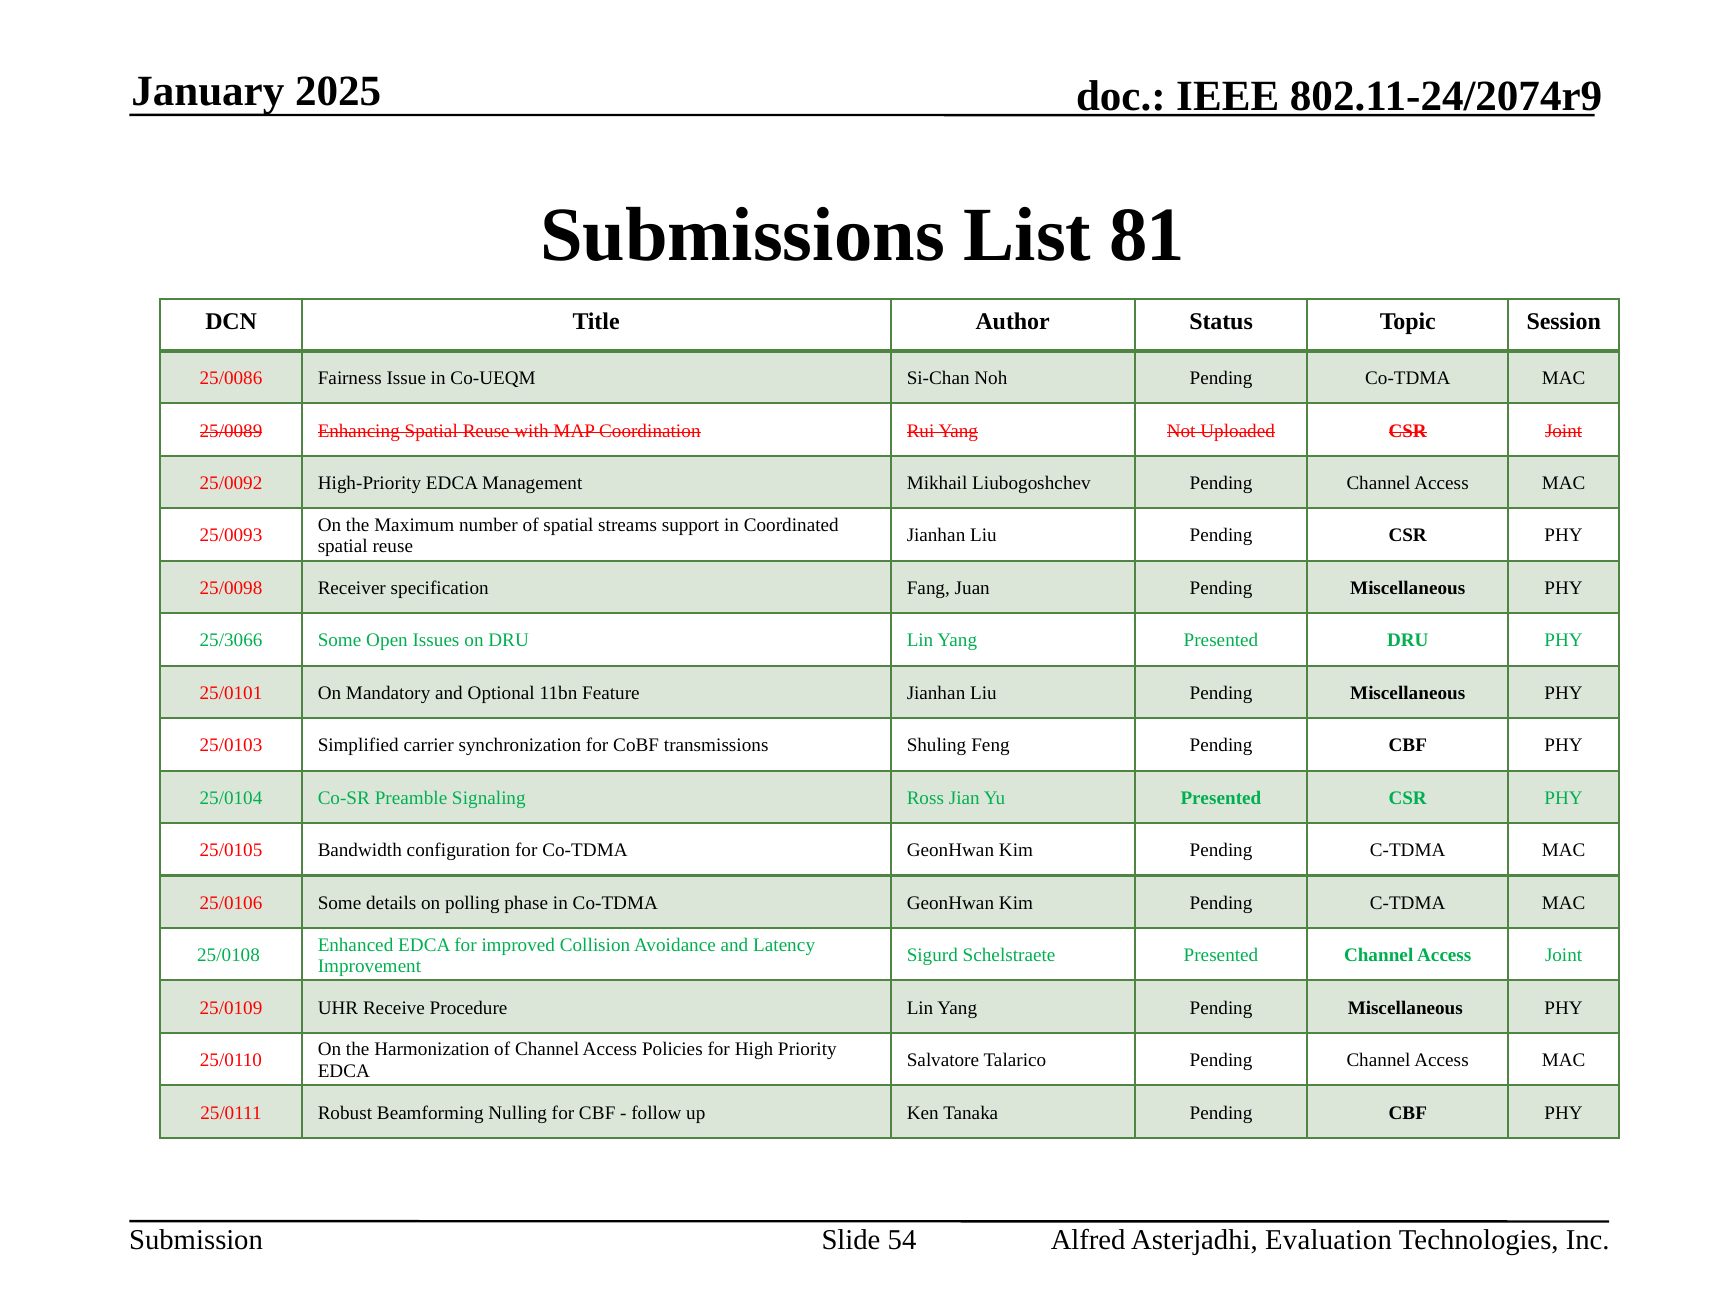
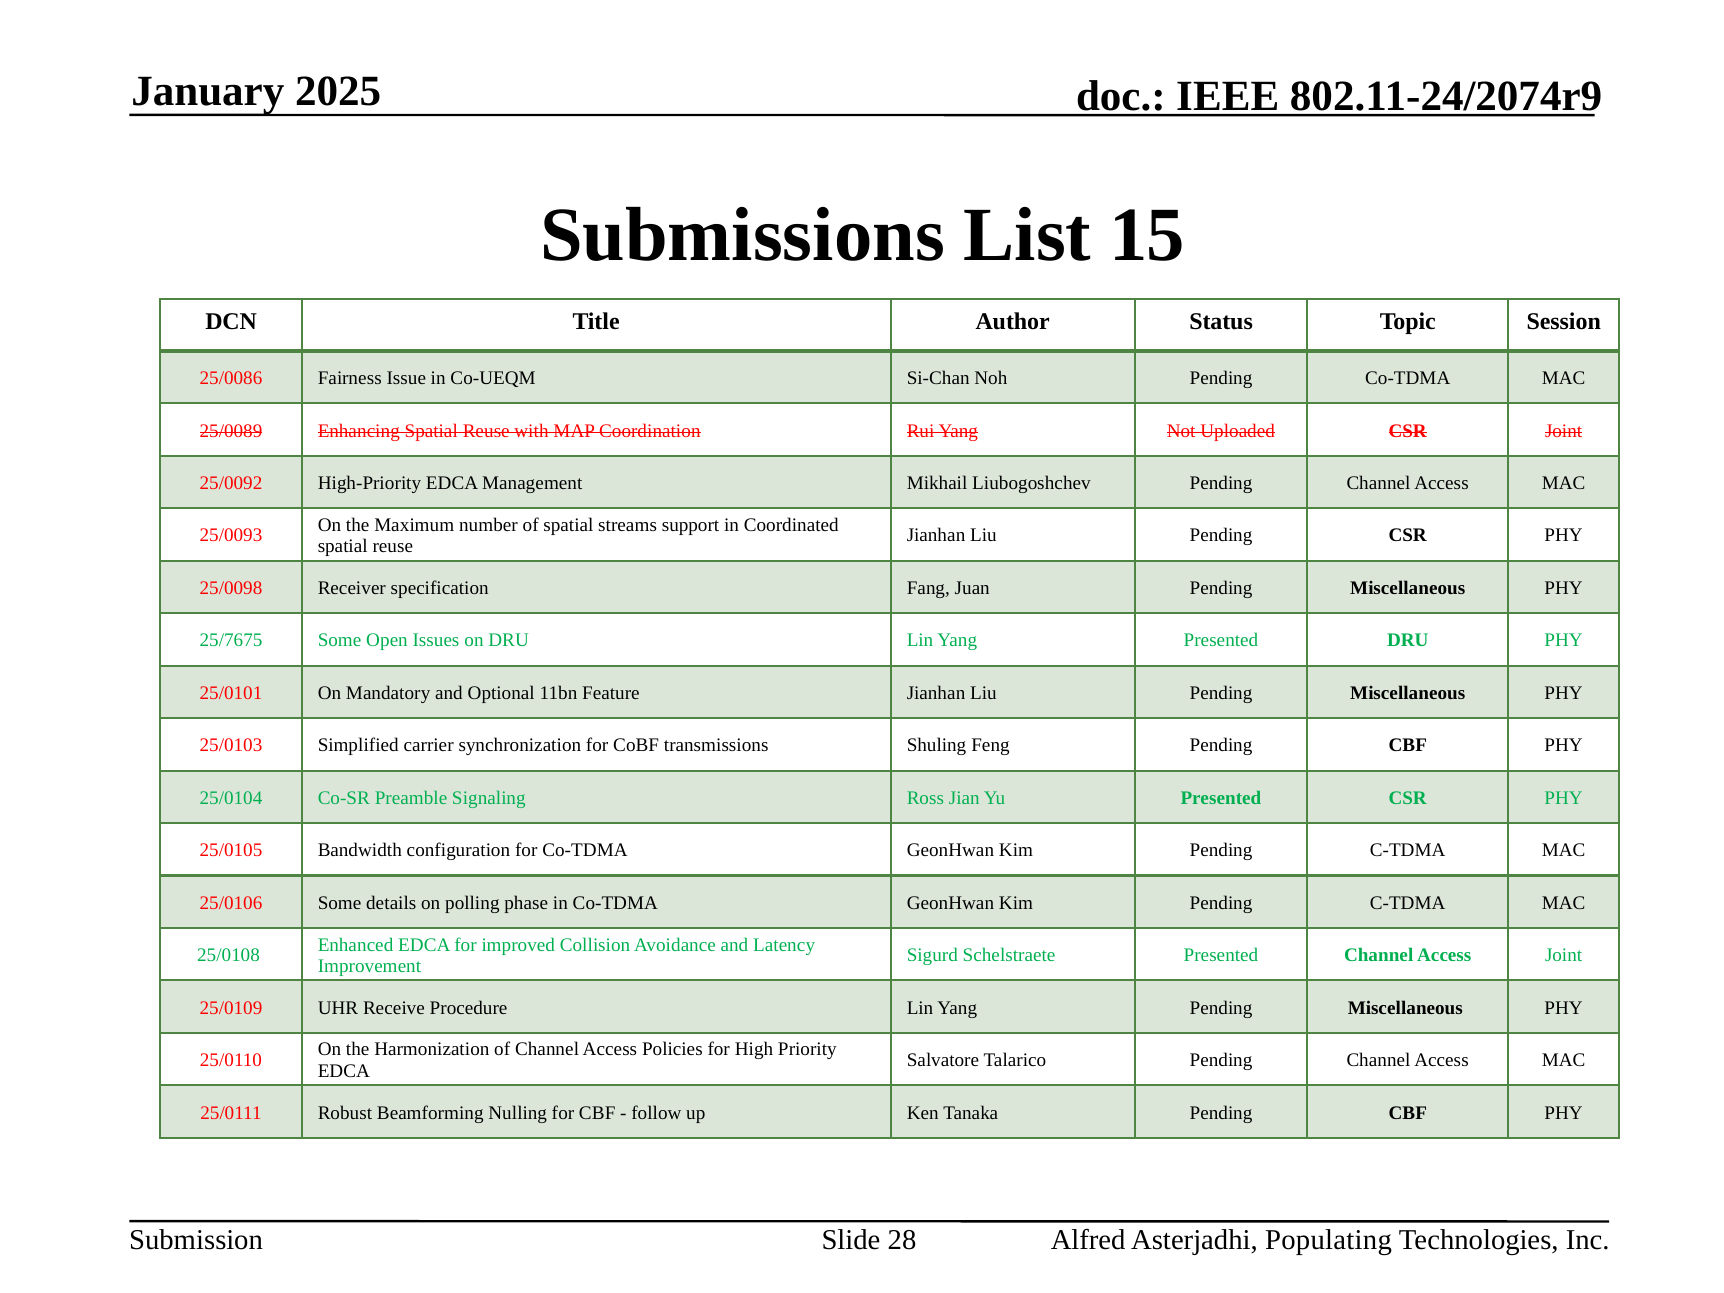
81: 81 -> 15 (1147, 235)
25/3066: 25/3066 -> 25/7675 (231, 641)
54: 54 -> 28 (902, 1240)
Evaluation: Evaluation -> Populating (1328, 1240)
